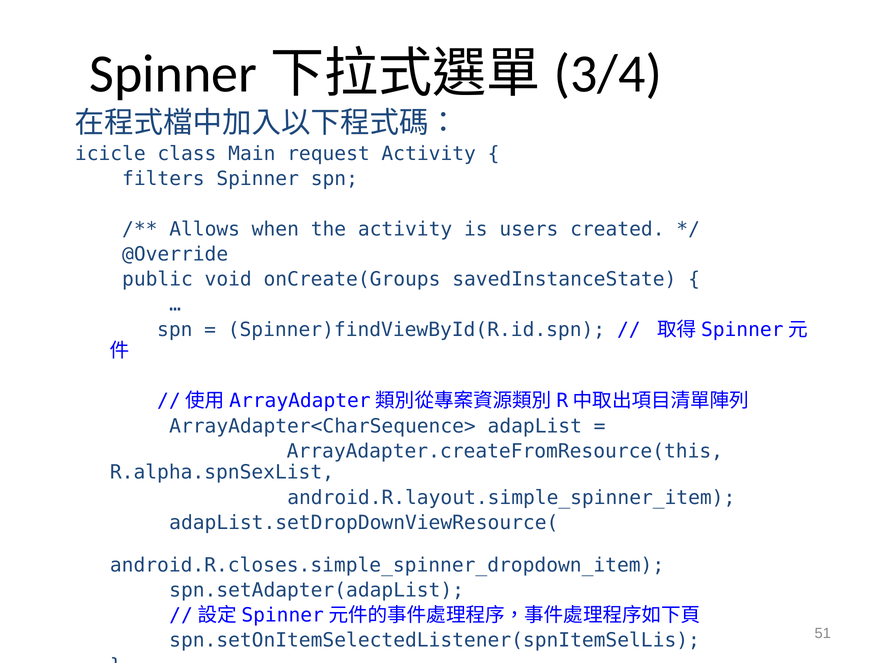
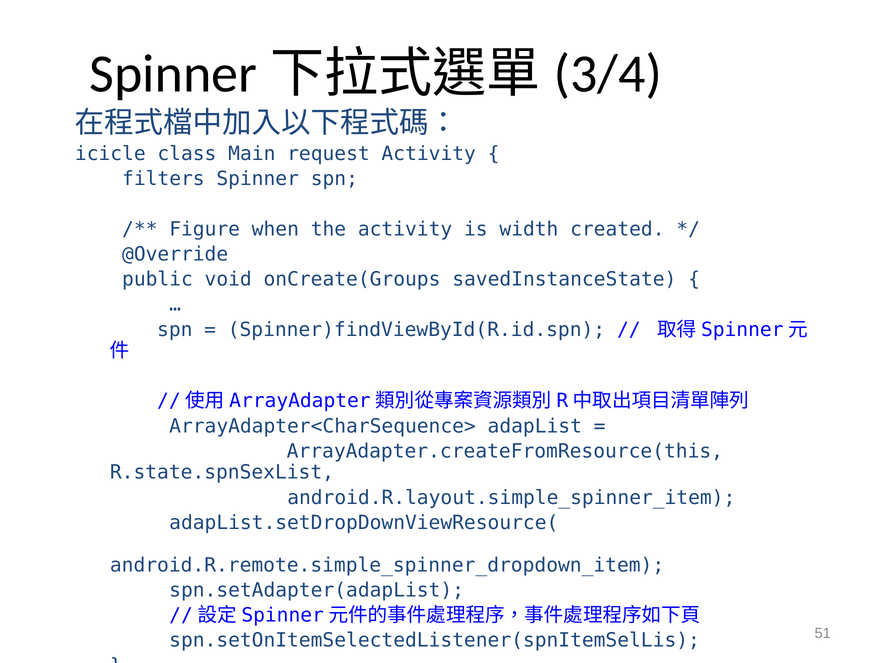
Allows: Allows -> Figure (205, 229)
users: users -> width (529, 229)
R.alpha.spnSexList: R.alpha.spnSexList -> R.state.spnSexList (222, 472)
android.R.closes.simple_spinner_dropdown_item: android.R.closes.simple_spinner_dropdown_item -> android.R.remote.simple_spinner_dropdown_item (387, 565)
